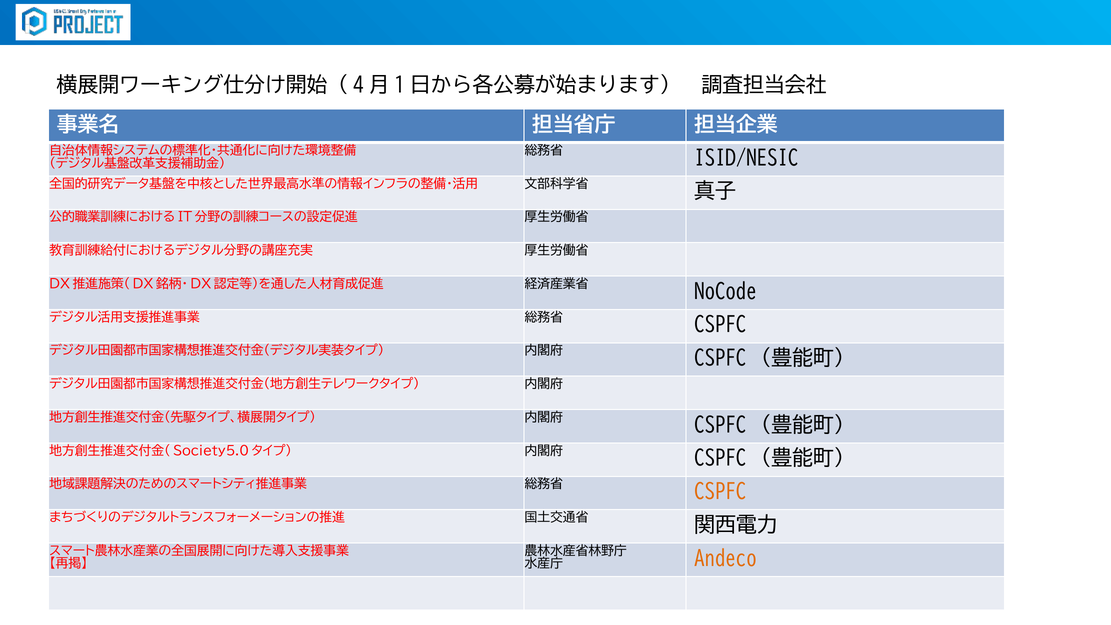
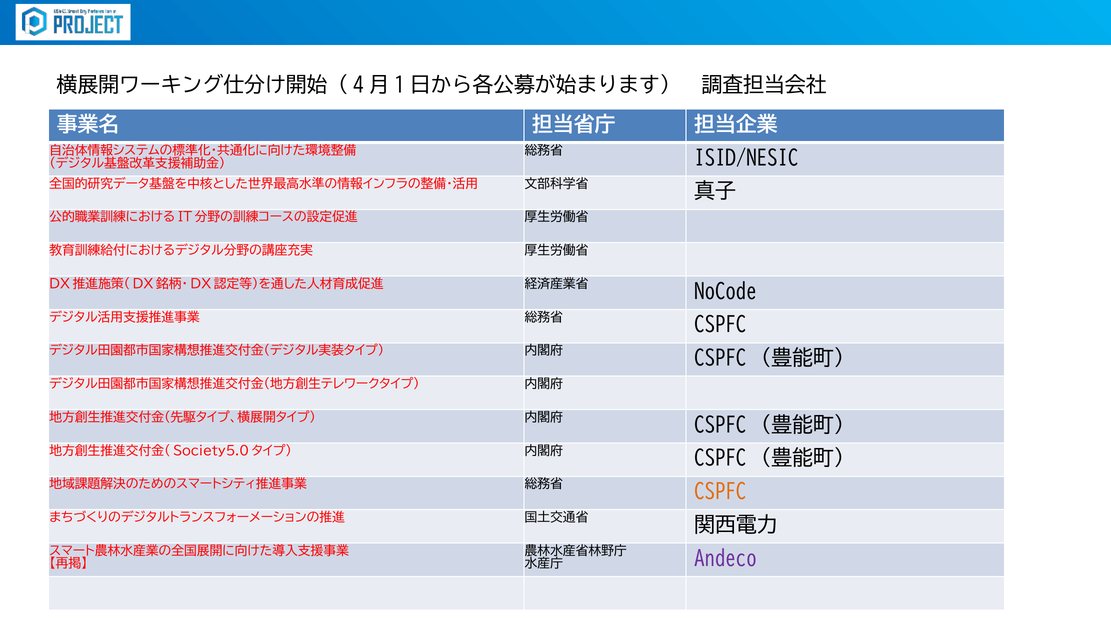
Andeco colour: orange -> purple (725, 559)
